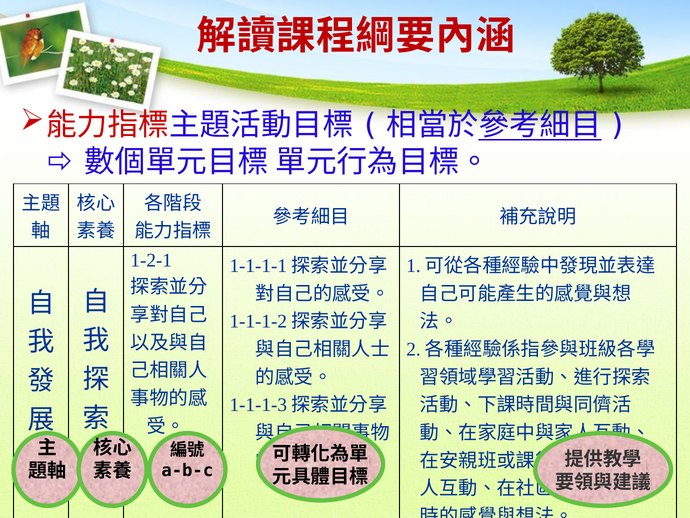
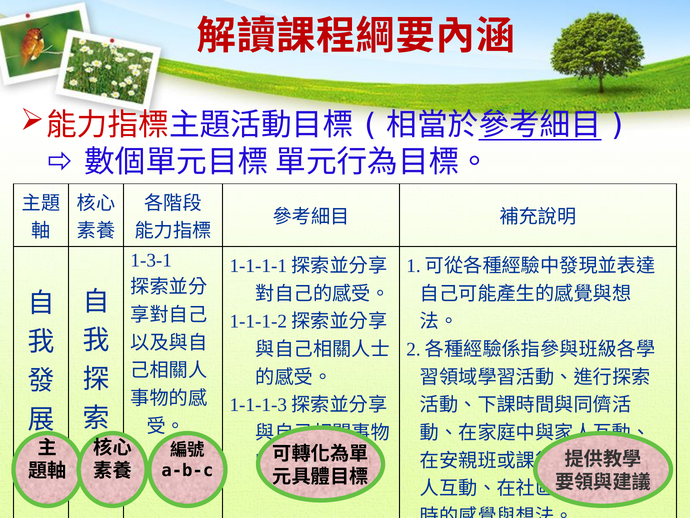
1-2-1: 1-2-1 -> 1-3-1 (151, 260)
